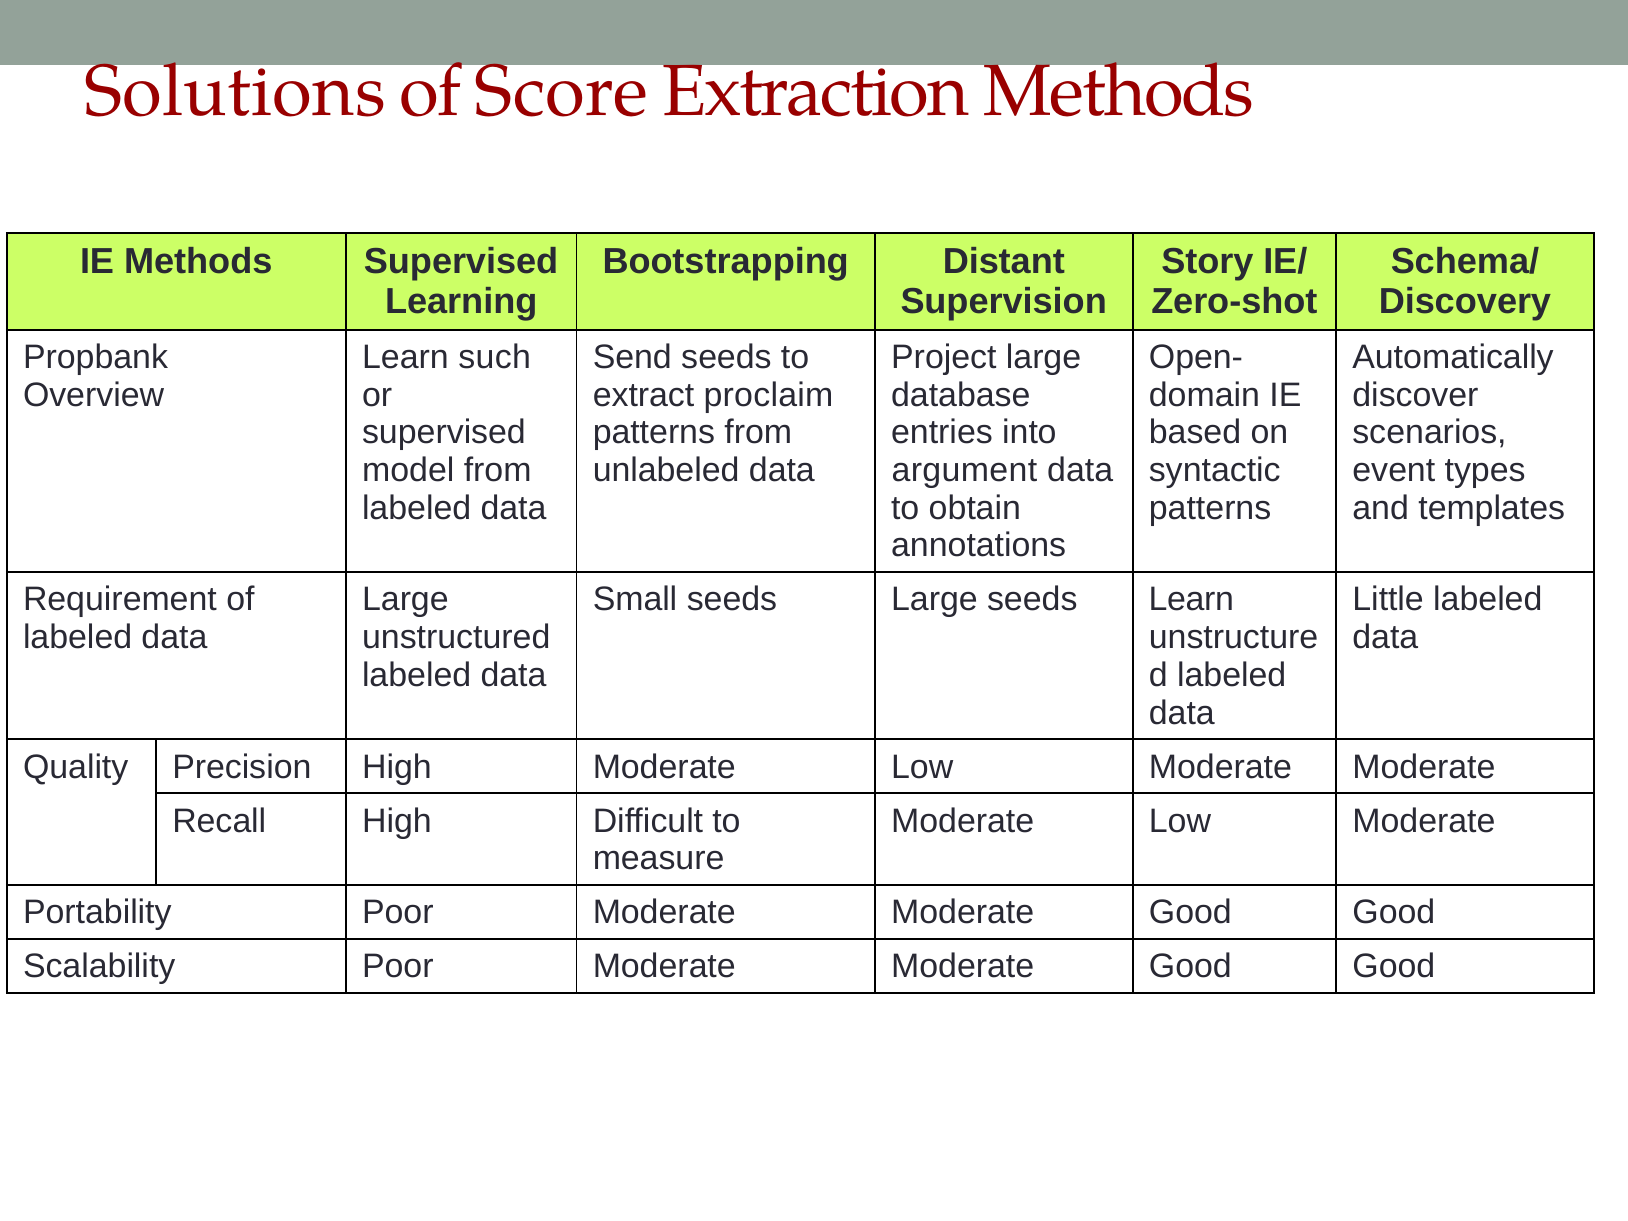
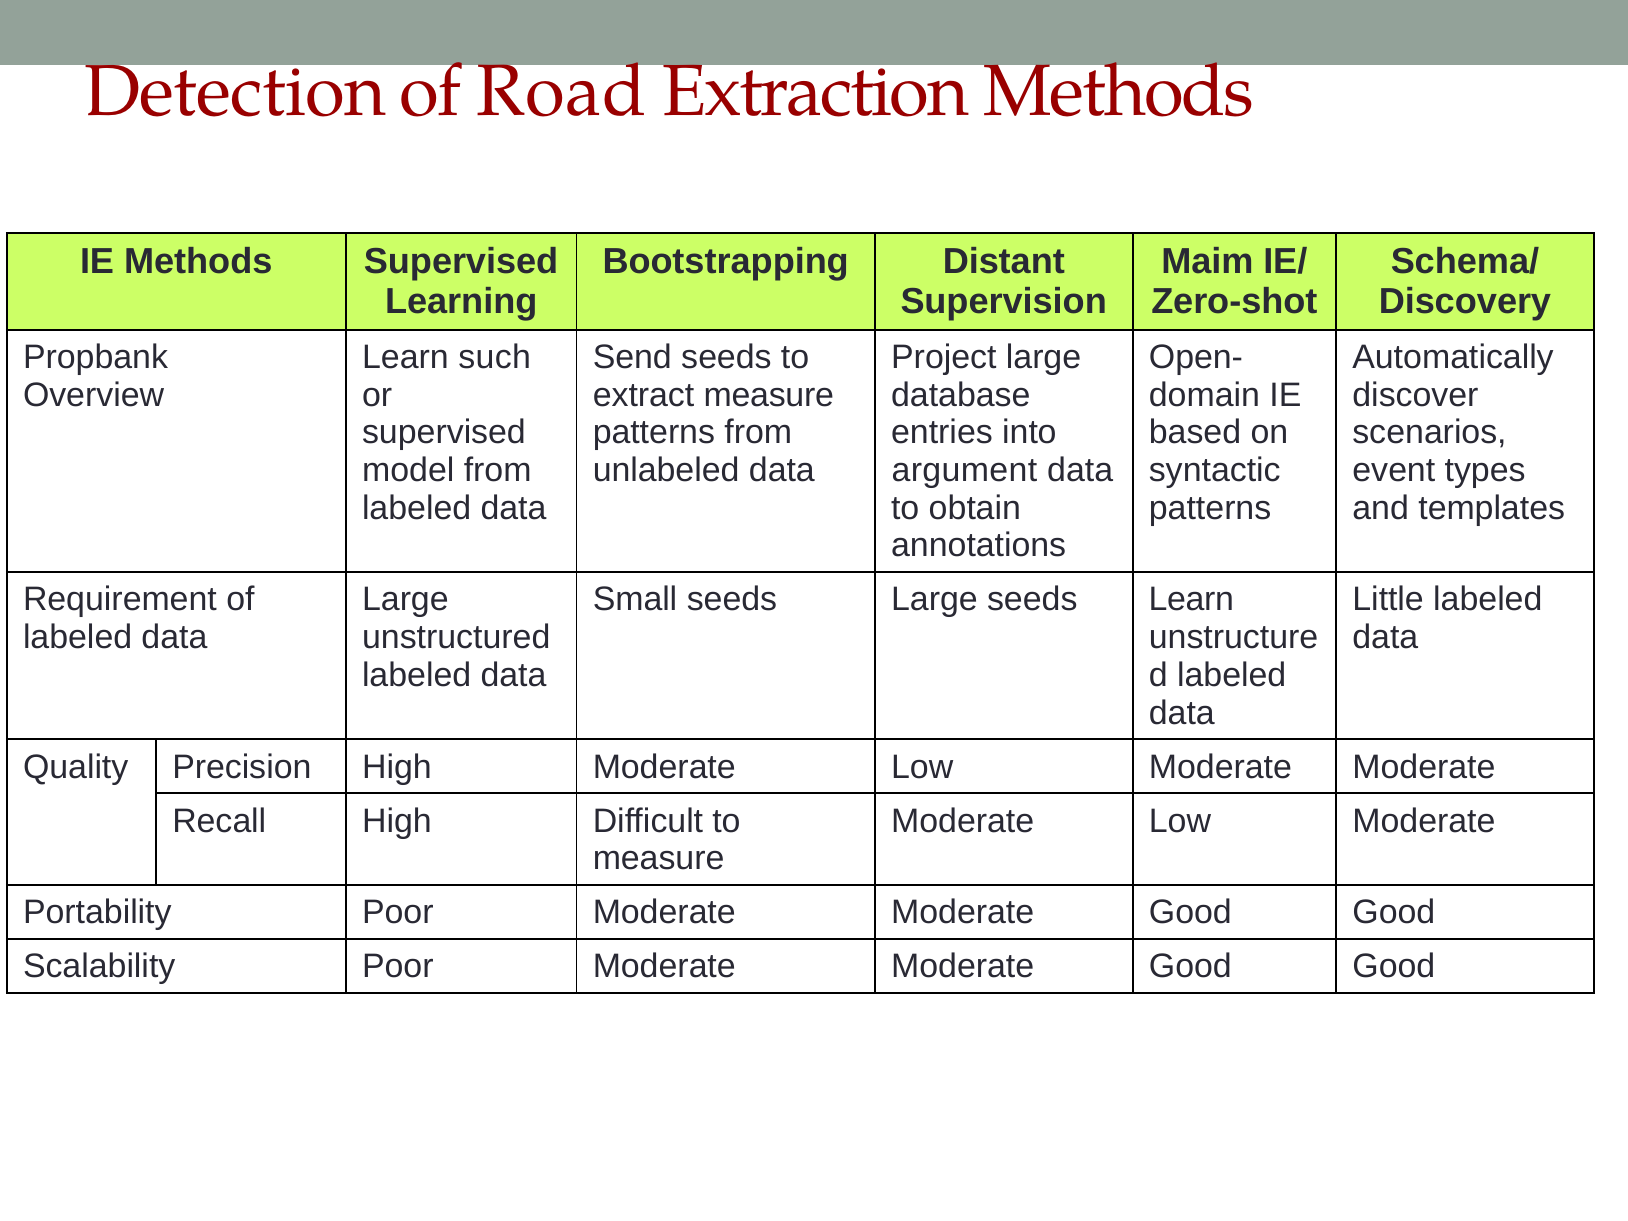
Solutions: Solutions -> Detection (235, 92)
Score: Score -> Road (561, 92)
Story: Story -> Maim (1207, 262)
extract proclaim: proclaim -> measure (769, 395)
